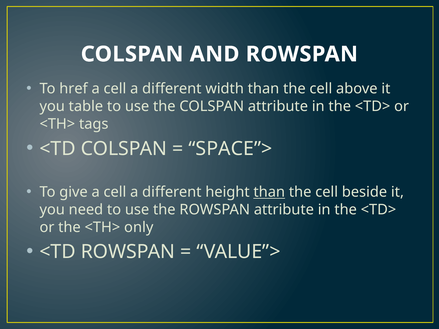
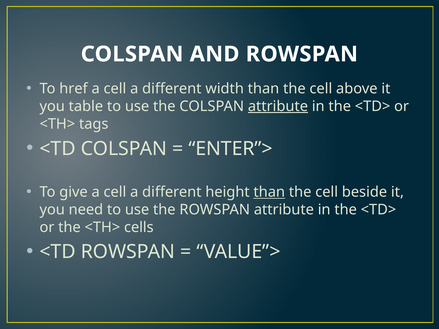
attribute underline: none -> present (278, 106)
SPACE”>: SPACE”> -> ENTER”> (231, 149)
only: only -> cells (139, 227)
